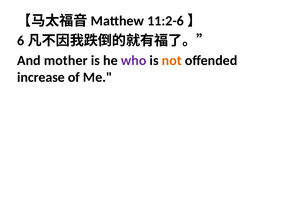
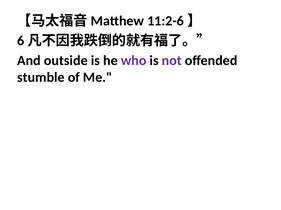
mother: mother -> outside (66, 61)
not colour: orange -> purple (172, 61)
increase: increase -> stumble (41, 77)
